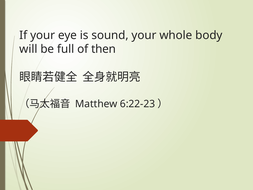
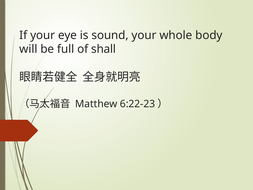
then: then -> shall (104, 49)
